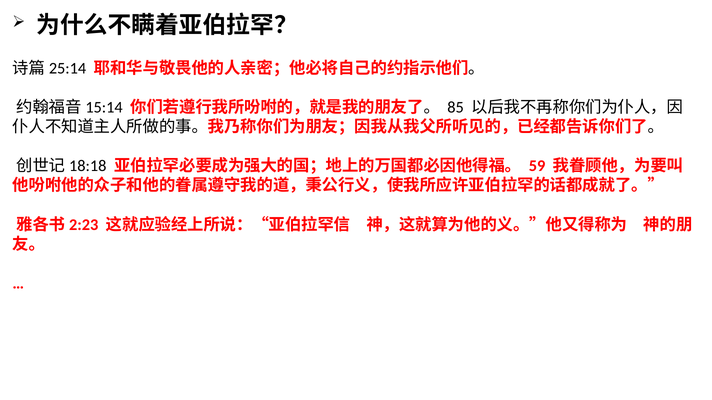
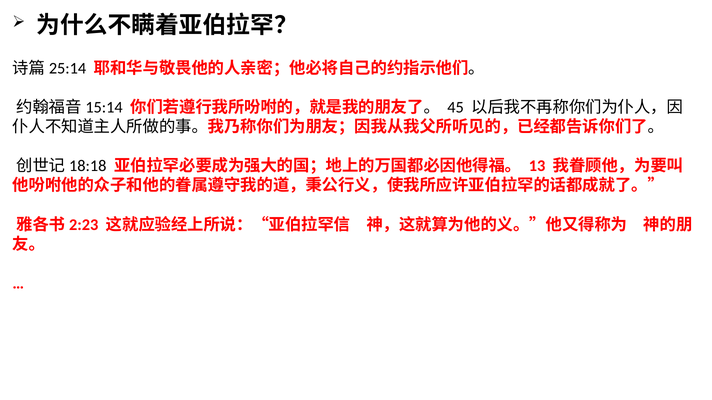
85: 85 -> 45 (456, 107)
59: 59 -> 13 (537, 166)
